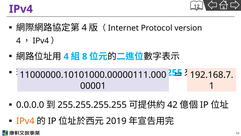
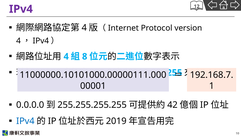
IPv4 colour: orange -> blue (25, 121)
